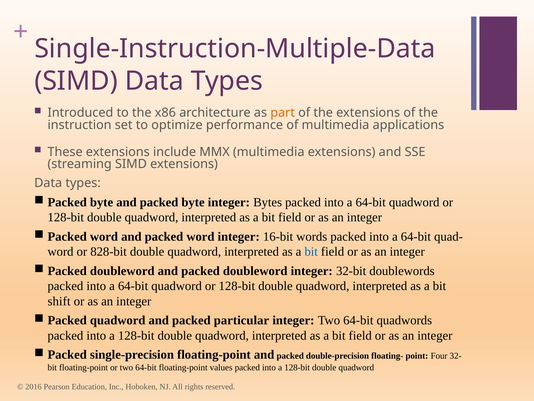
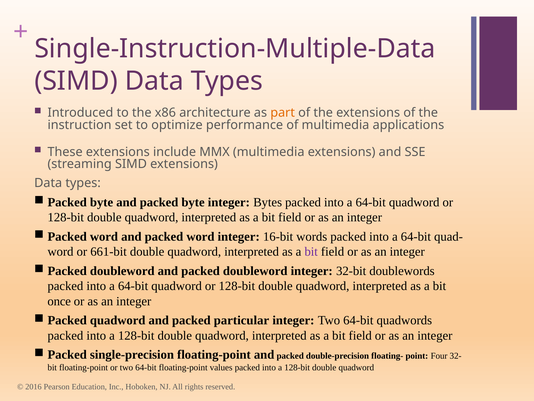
828-bit: 828-bit -> 661-bit (109, 251)
bit colour: blue -> purple (311, 251)
shift: shift -> once (59, 301)
